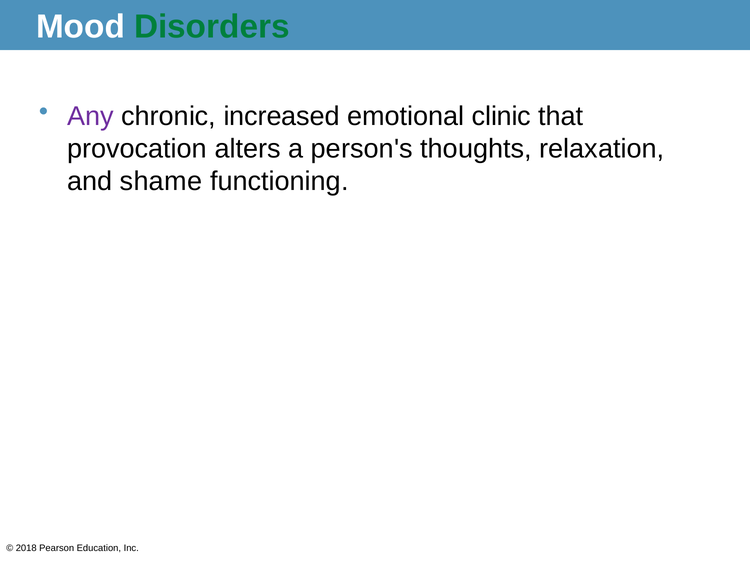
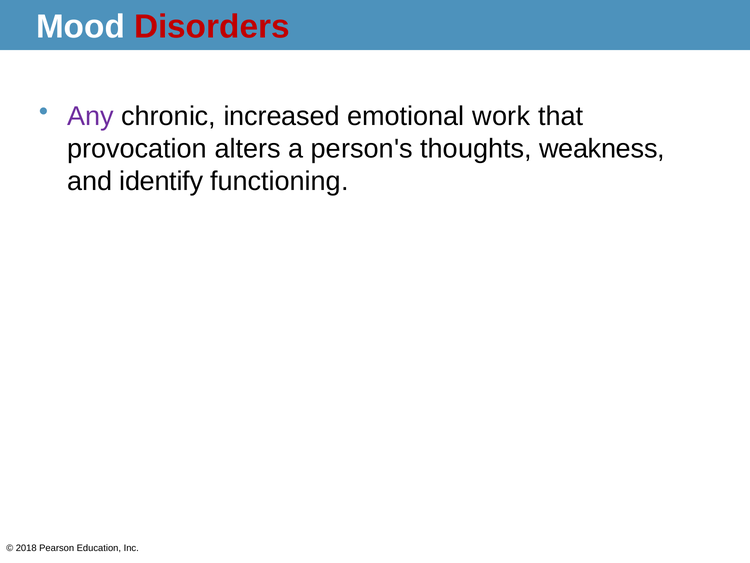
Disorders colour: green -> red (212, 27)
clinic: clinic -> work (501, 116)
relaxation: relaxation -> weakness (602, 149)
shame: shame -> identify (161, 181)
